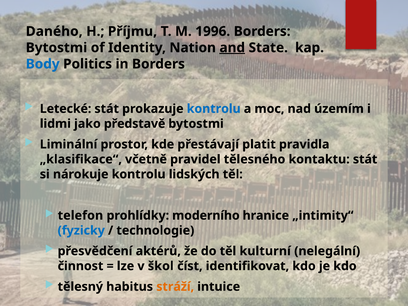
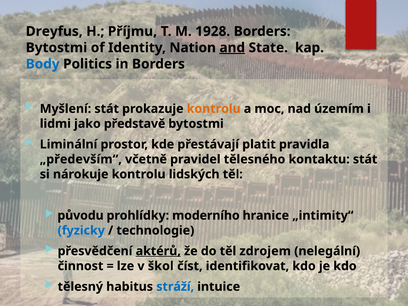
Daného: Daného -> Dreyfus (54, 31)
1996: 1996 -> 1928 (213, 31)
Letecké: Letecké -> Myšlení (66, 109)
kontrolu colour: blue -> orange (214, 109)
„klasifikace“: „klasifikace“ -> „především“ (81, 159)
telefon: telefon -> původu (81, 215)
aktérů underline: none -> present (158, 251)
kulturní: kulturní -> zdrojem (265, 251)
stráží colour: orange -> blue (175, 287)
